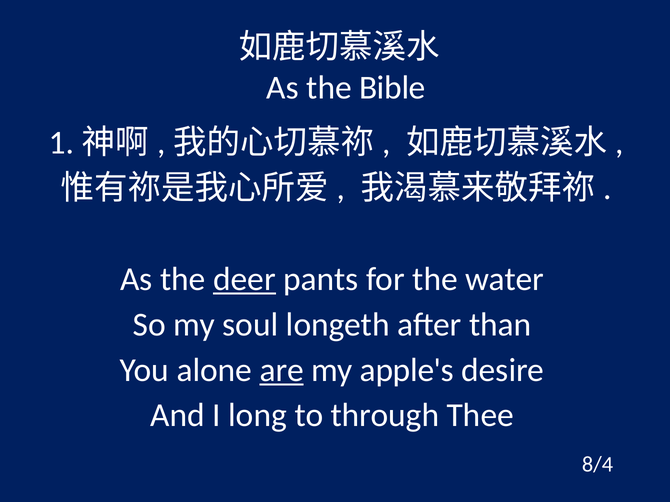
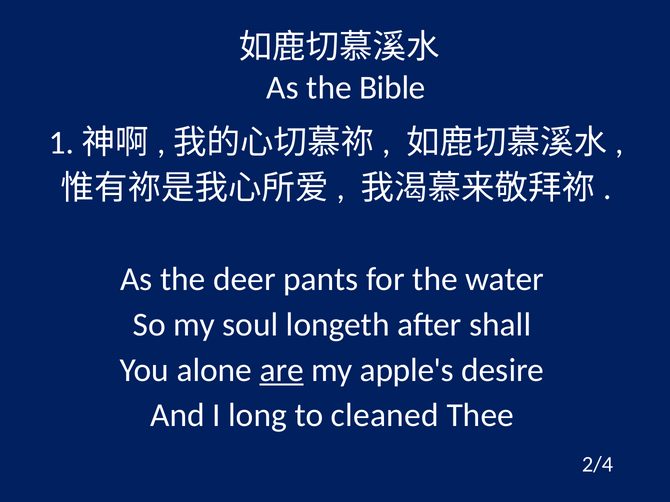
deer underline: present -> none (244, 279)
than: than -> shall (500, 325)
through: through -> cleaned (385, 416)
8/4: 8/4 -> 2/4 (598, 465)
